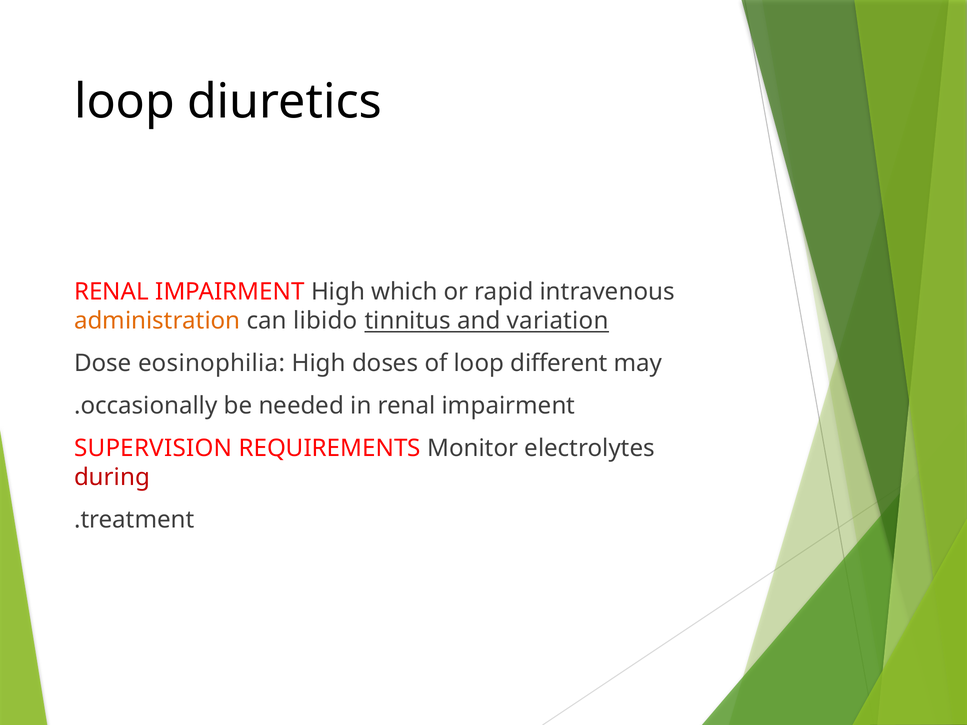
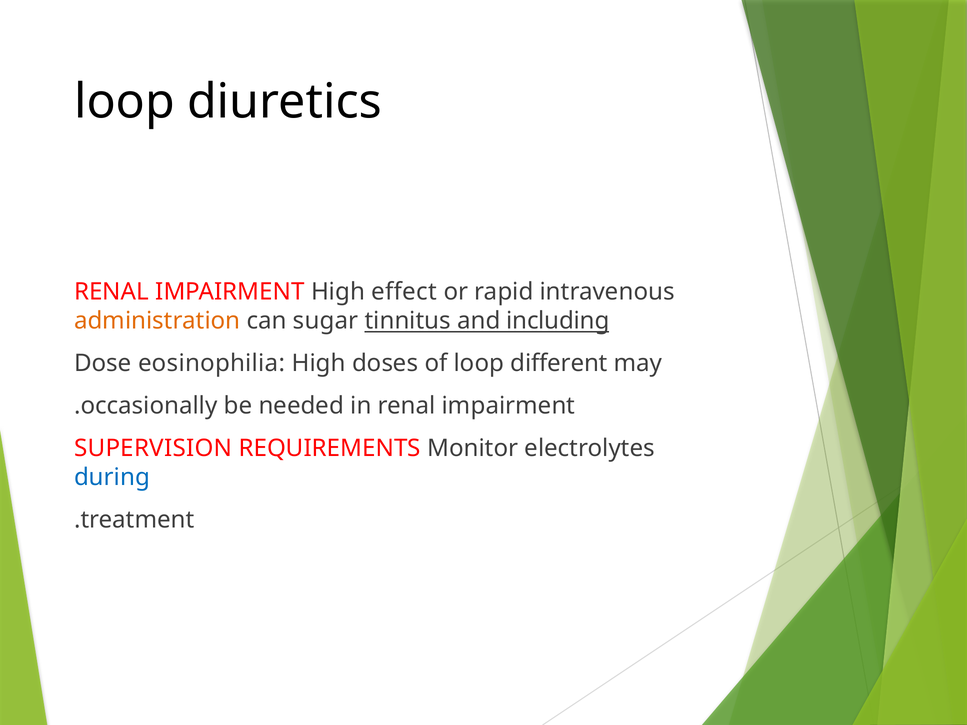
which: which -> effect (404, 292)
libido: libido -> sugar (326, 321)
variation: variation -> including (558, 321)
during colour: red -> blue (112, 477)
